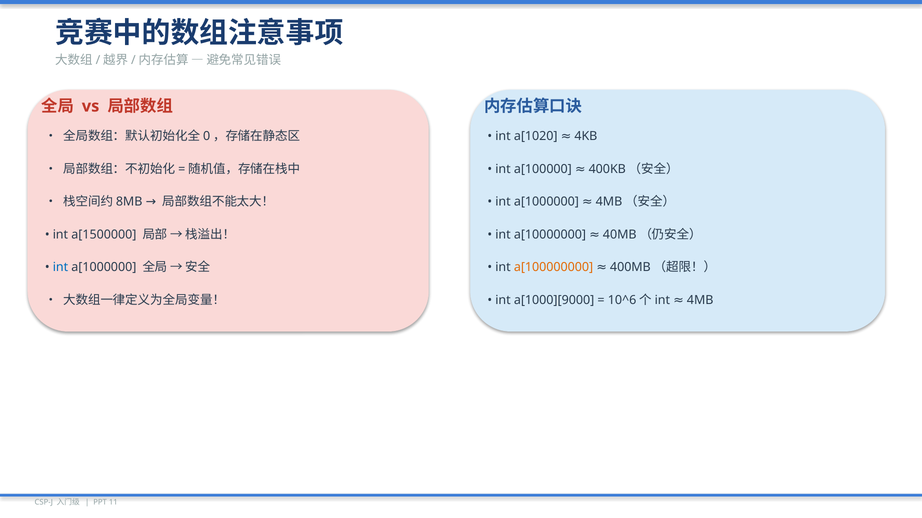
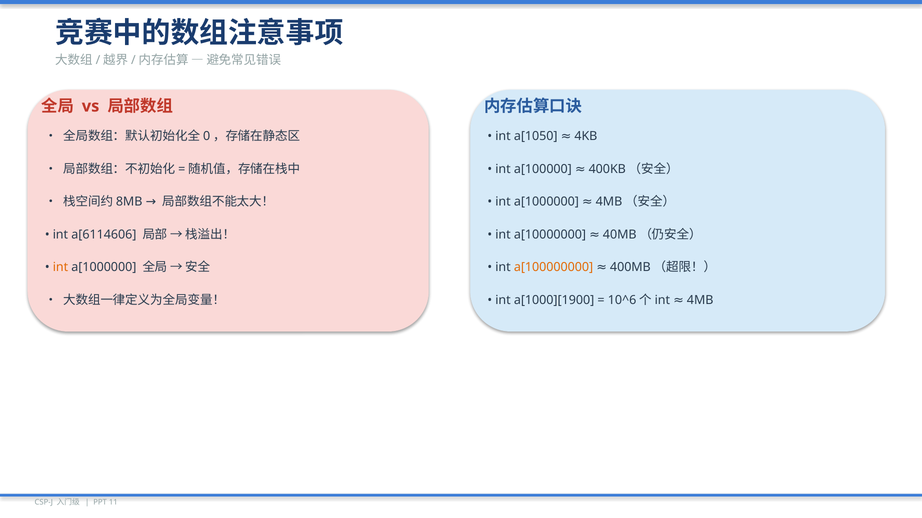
a[1020: a[1020 -> a[1050 (536, 136)
a[1500000: a[1500000 -> a[6114606 (104, 235)
int colour: blue -> orange (60, 268)
a[1000][9000: a[1000][9000 -> a[1000][1900 (554, 301)
